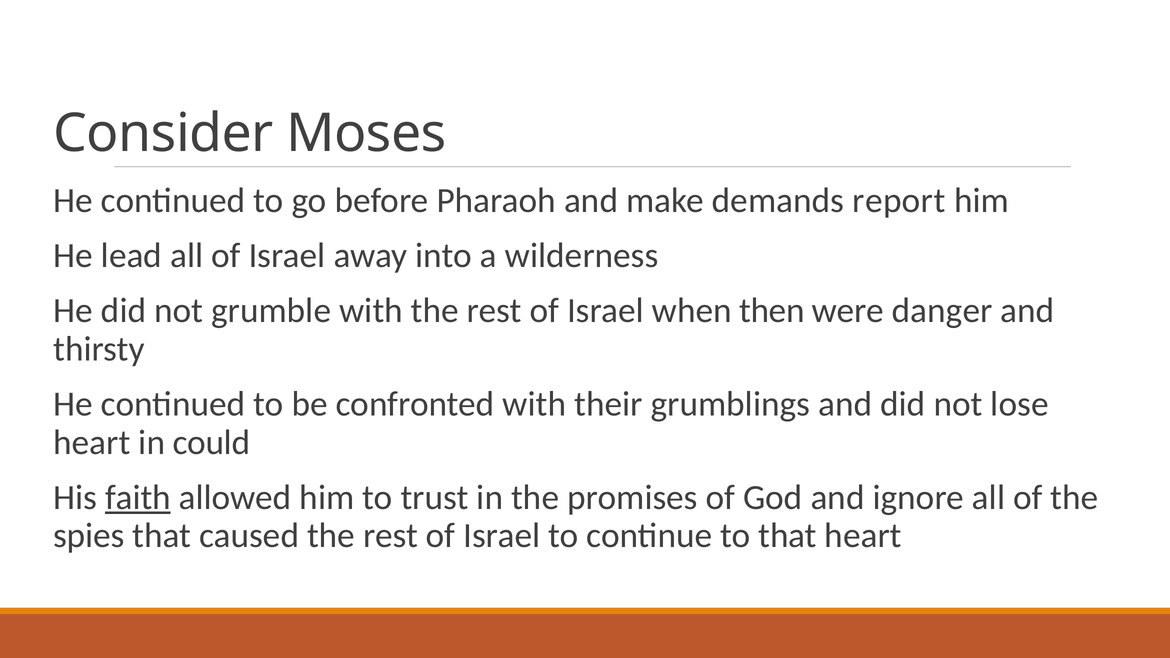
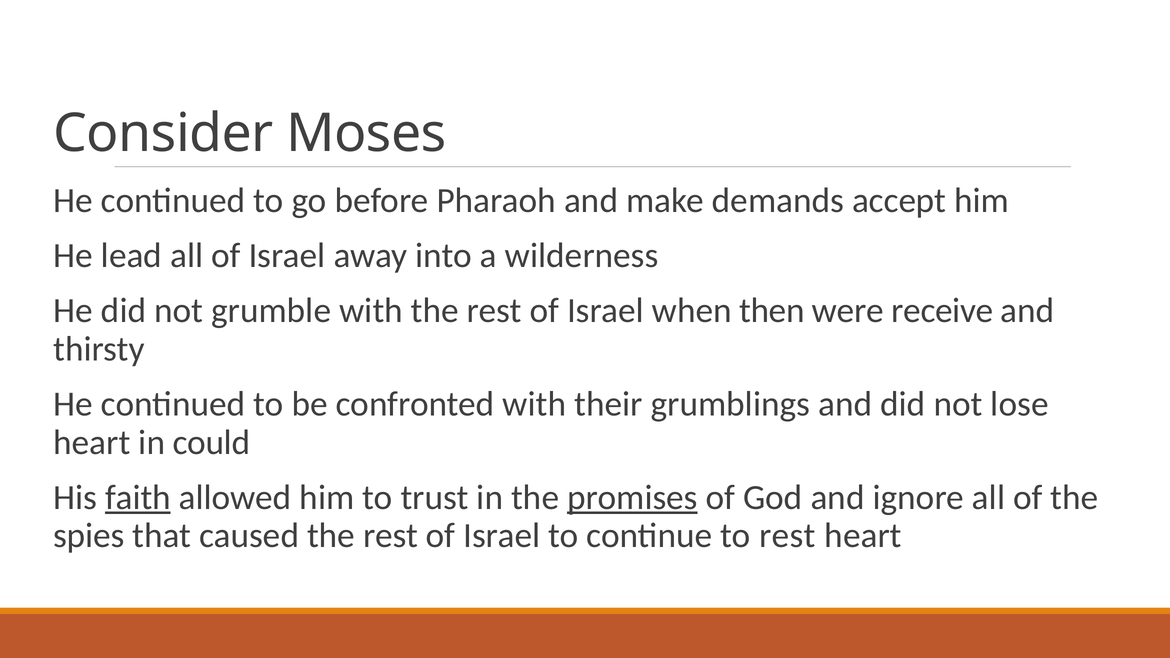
report: report -> accept (899, 200)
danger: danger -> receive (942, 311)
promises underline: none -> present (632, 498)
to that: that -> rest (787, 536)
